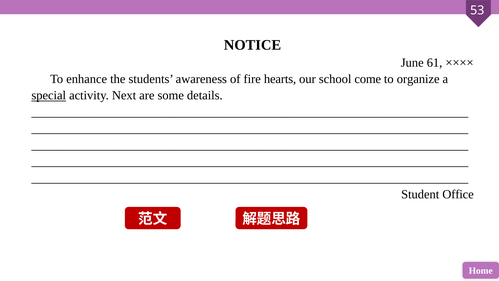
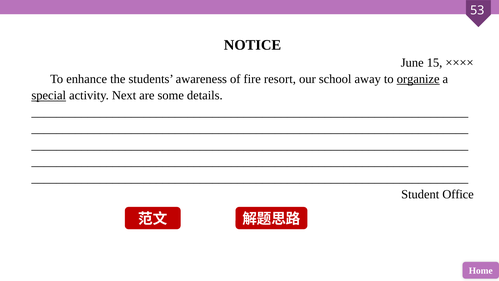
61: 61 -> 15 (435, 62)
hearts: hearts -> resort (280, 79)
come: come -> away (368, 79)
organize underline: none -> present (418, 79)
